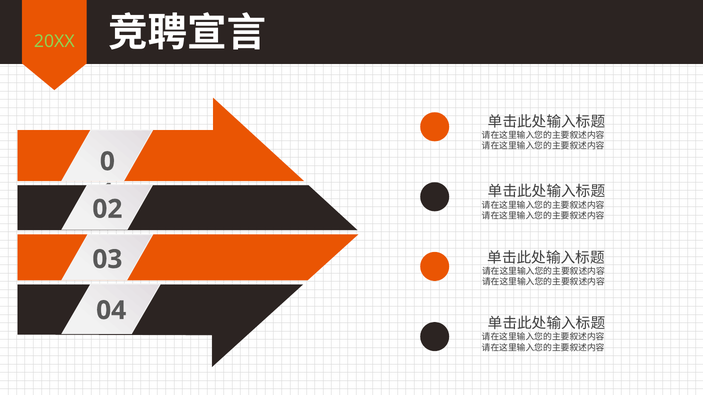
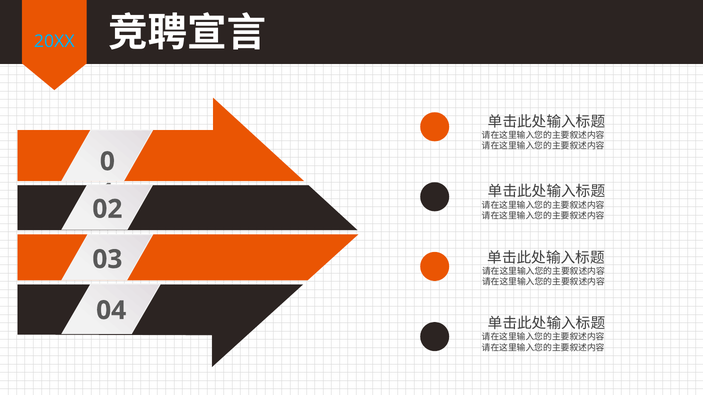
20XX colour: light green -> light blue (54, 41)
